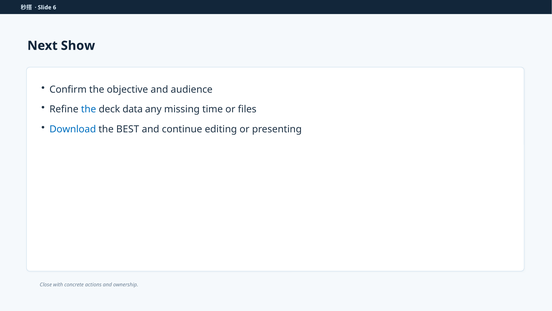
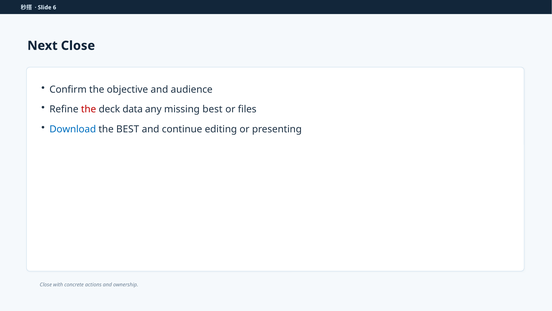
Next Show: Show -> Close (78, 46)
the colour: blue -> red (89, 109)
missing time: time -> best (213, 109)
